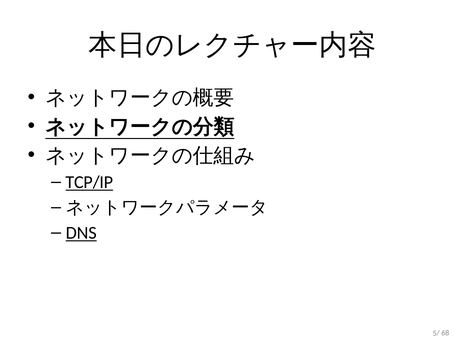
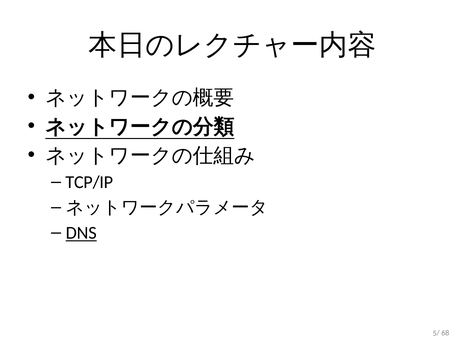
TCP/IP underline: present -> none (89, 182)
